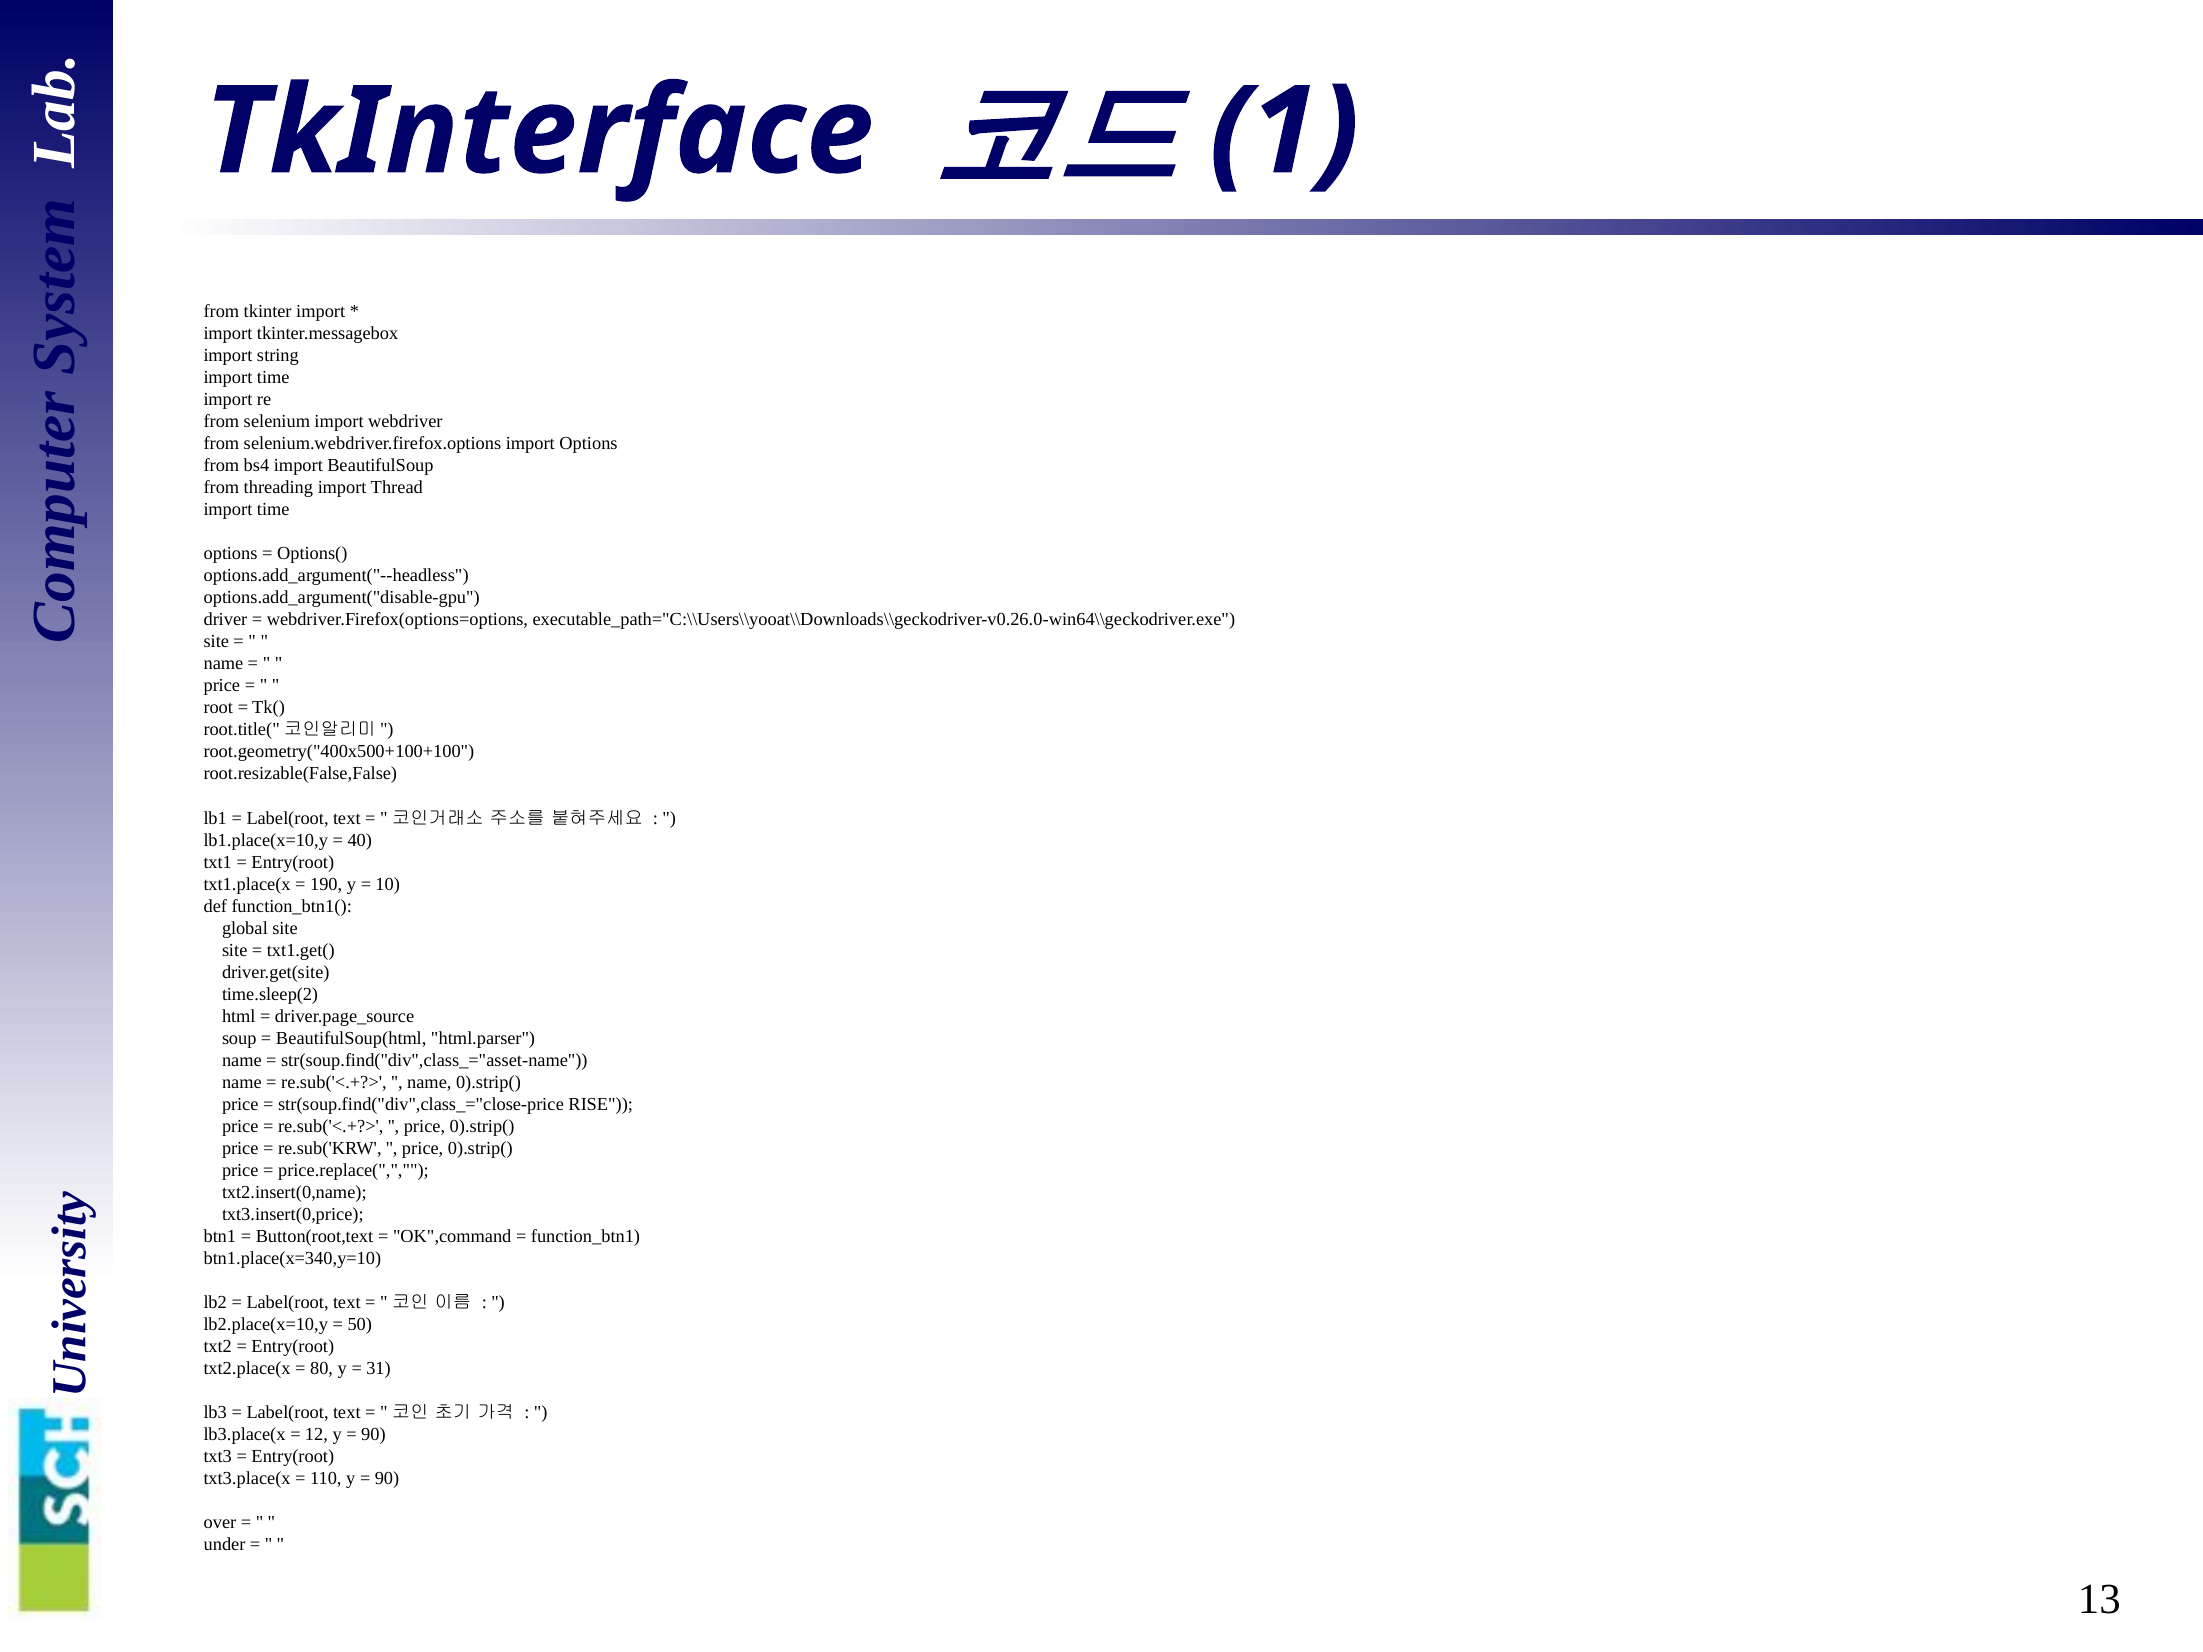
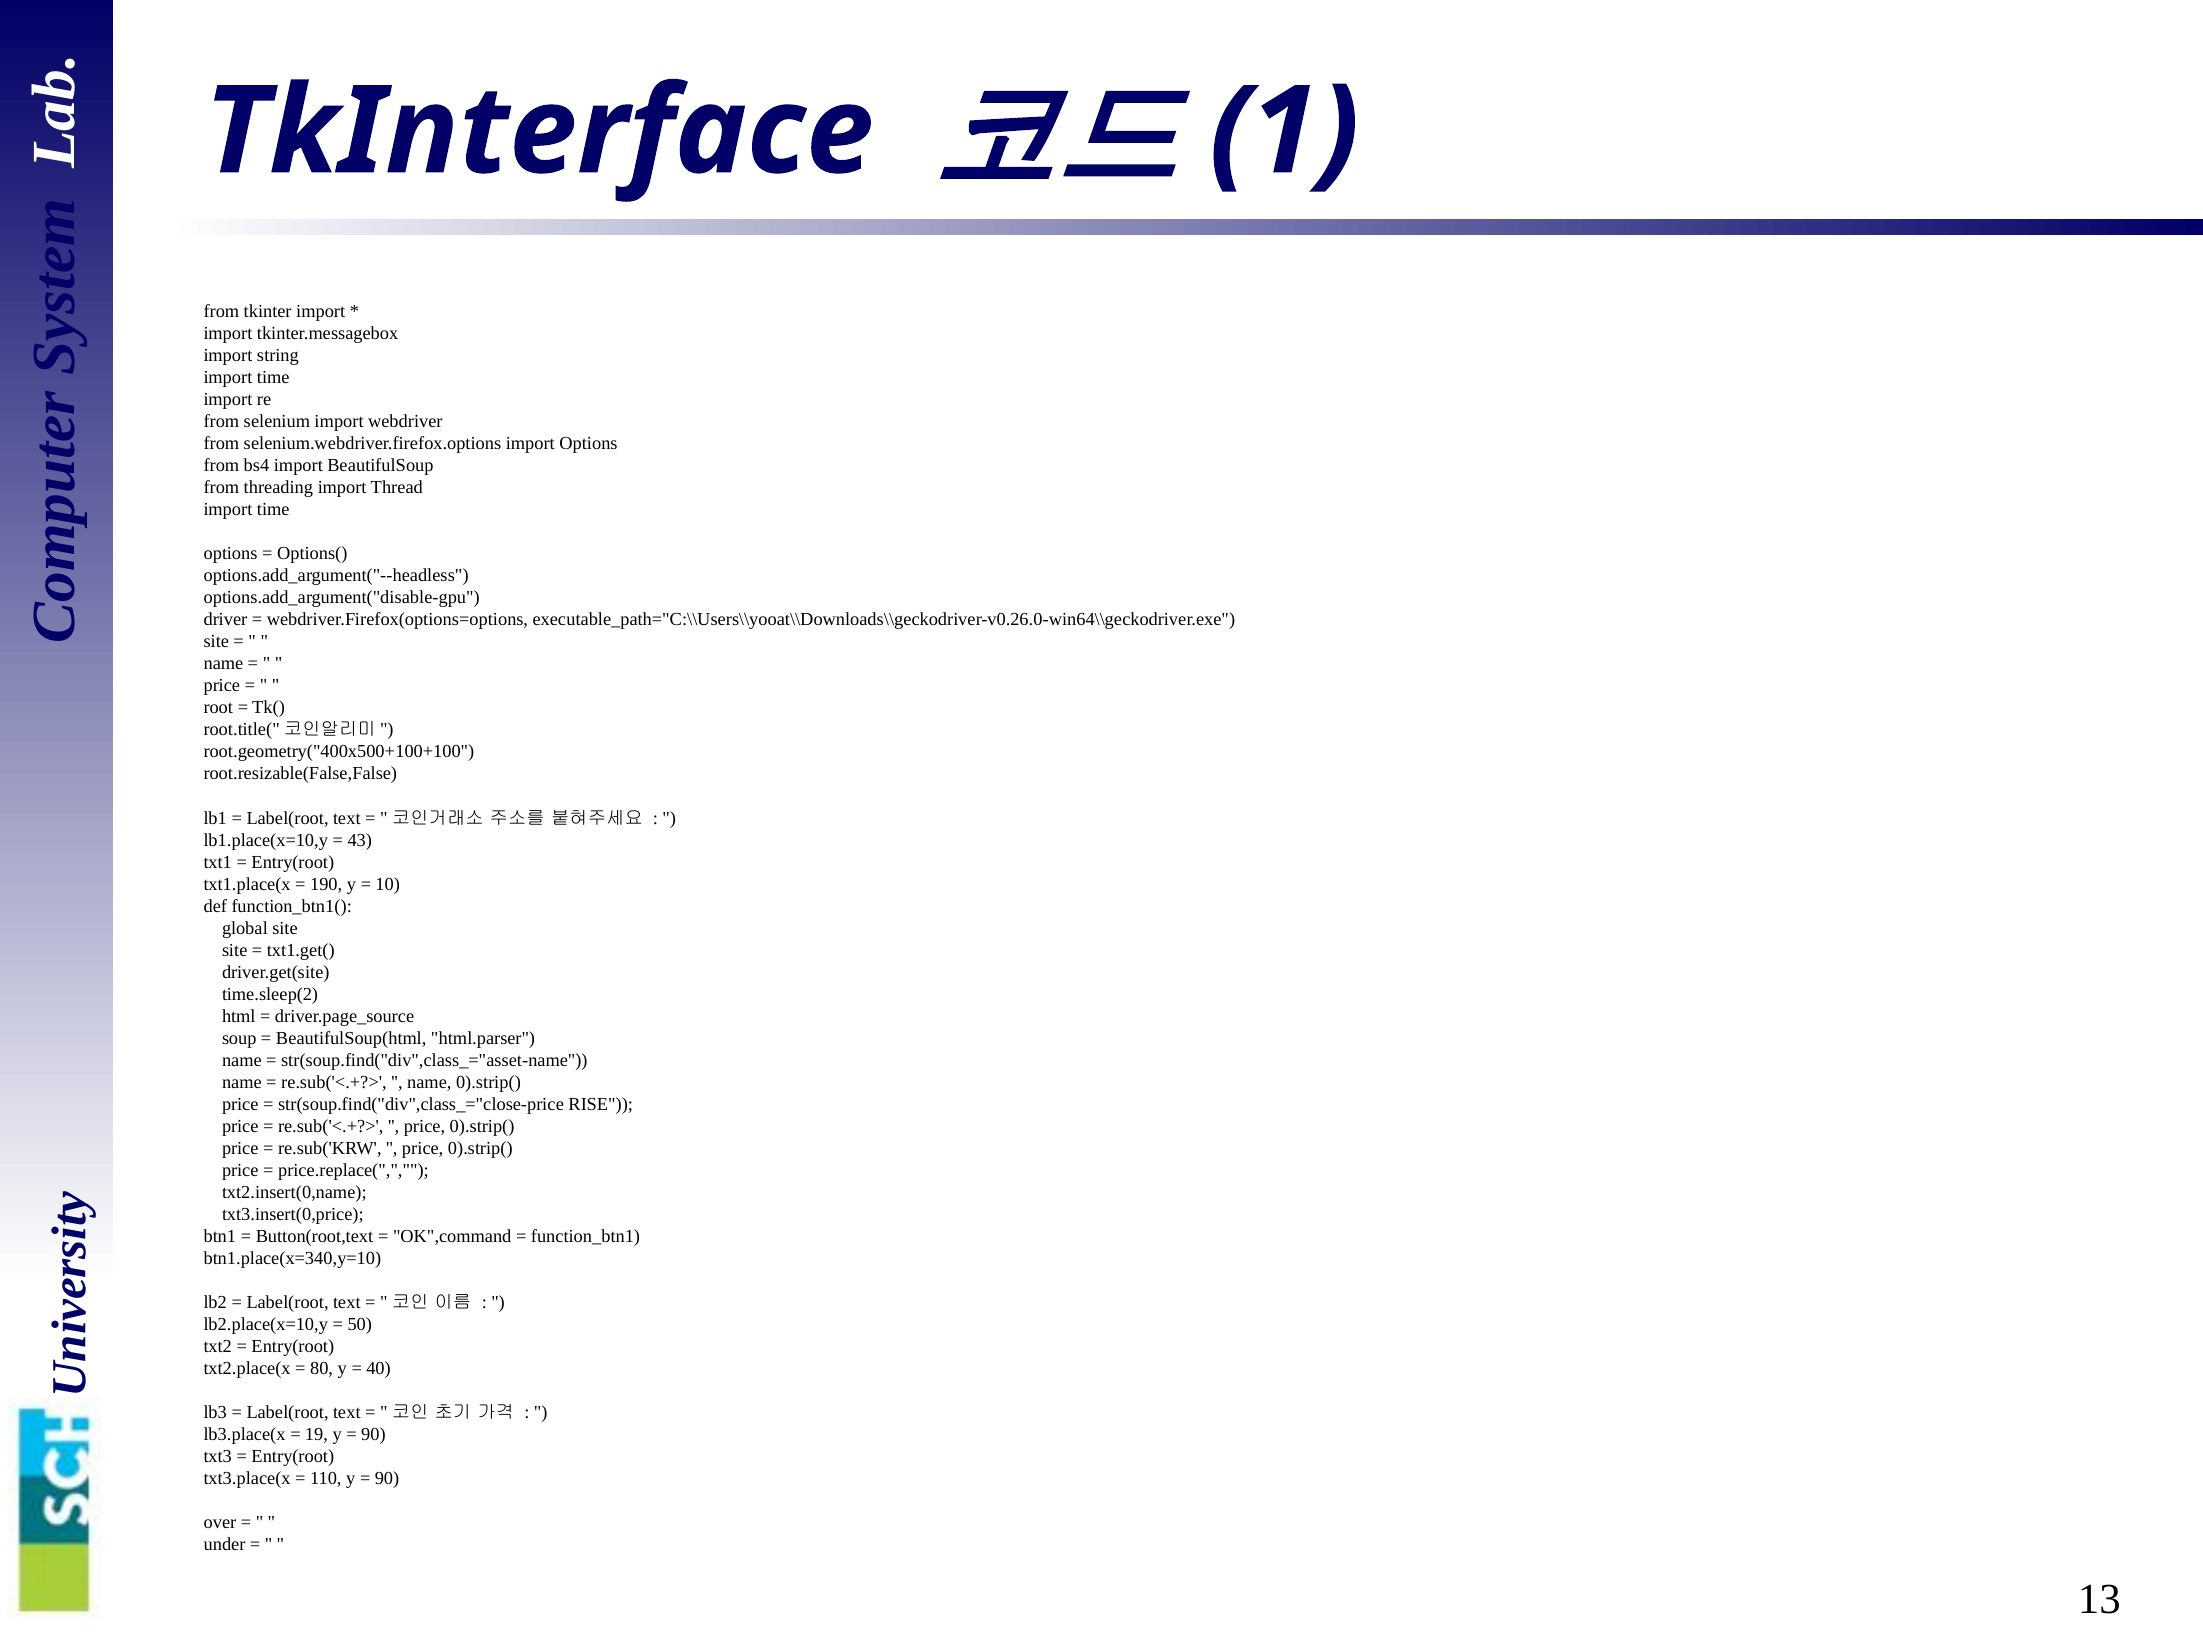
40: 40 -> 43 (360, 840)
31: 31 -> 40 (379, 1369)
12: 12 -> 19 (316, 1435)
